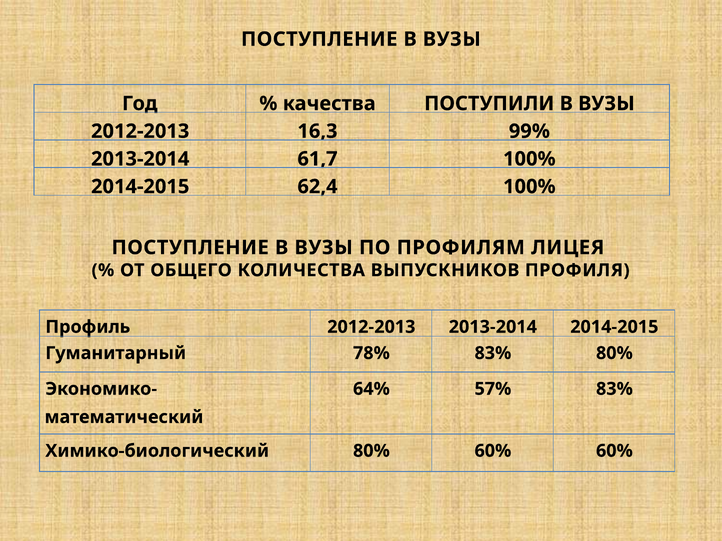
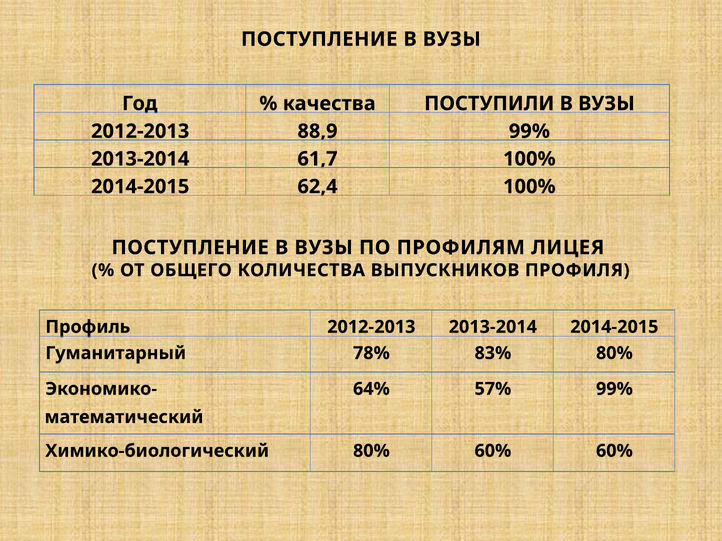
16,3: 16,3 -> 88,9 (317, 131)
57% 83%: 83% -> 99% (614, 389)
